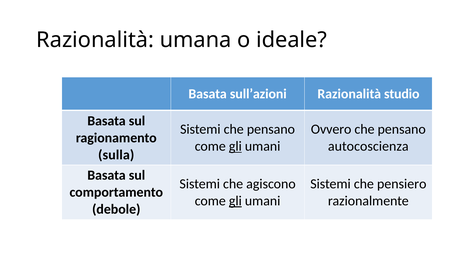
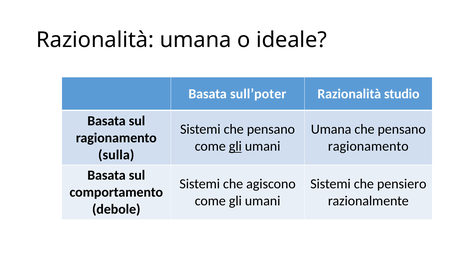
sull’azioni: sull’azioni -> sull’poter (258, 94)
Ovvero: Ovvero -> Umana (331, 129)
autocoscienza: autocoscienza -> ragionamento (368, 146)
gli underline: present -> none (235, 201)
